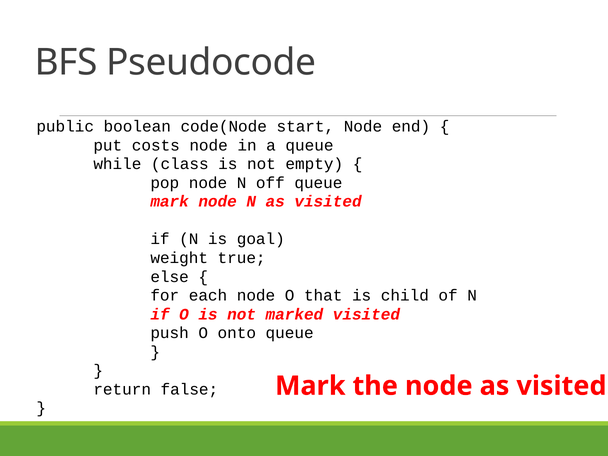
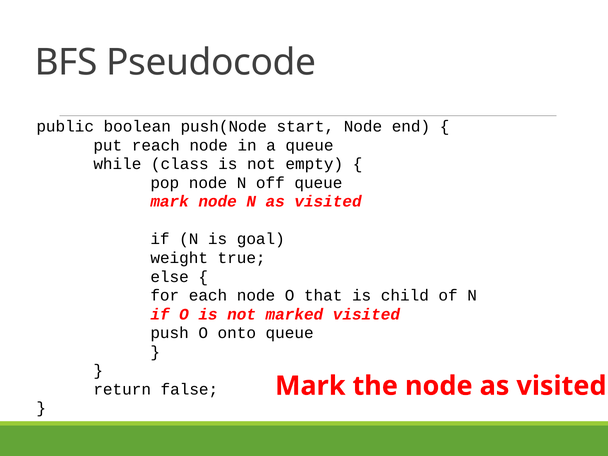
code(Node: code(Node -> push(Node (224, 127)
costs: costs -> reach (156, 145)
